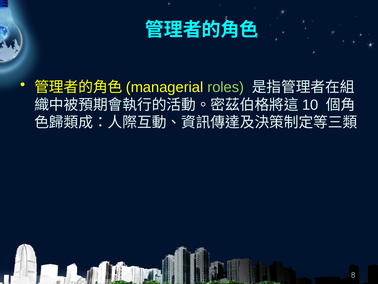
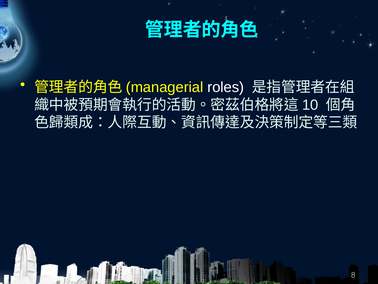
roles colour: light green -> white (226, 87)
